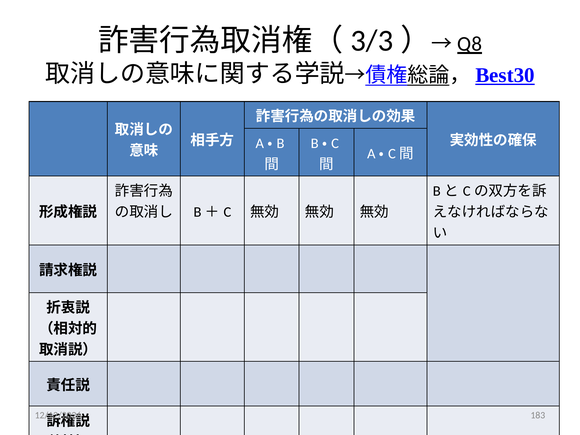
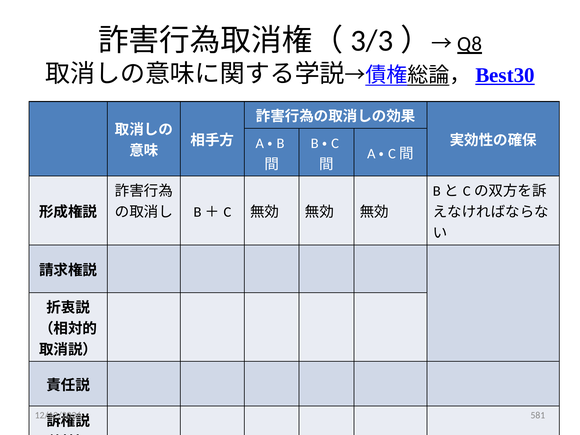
183: 183 -> 581 (538, 415)
